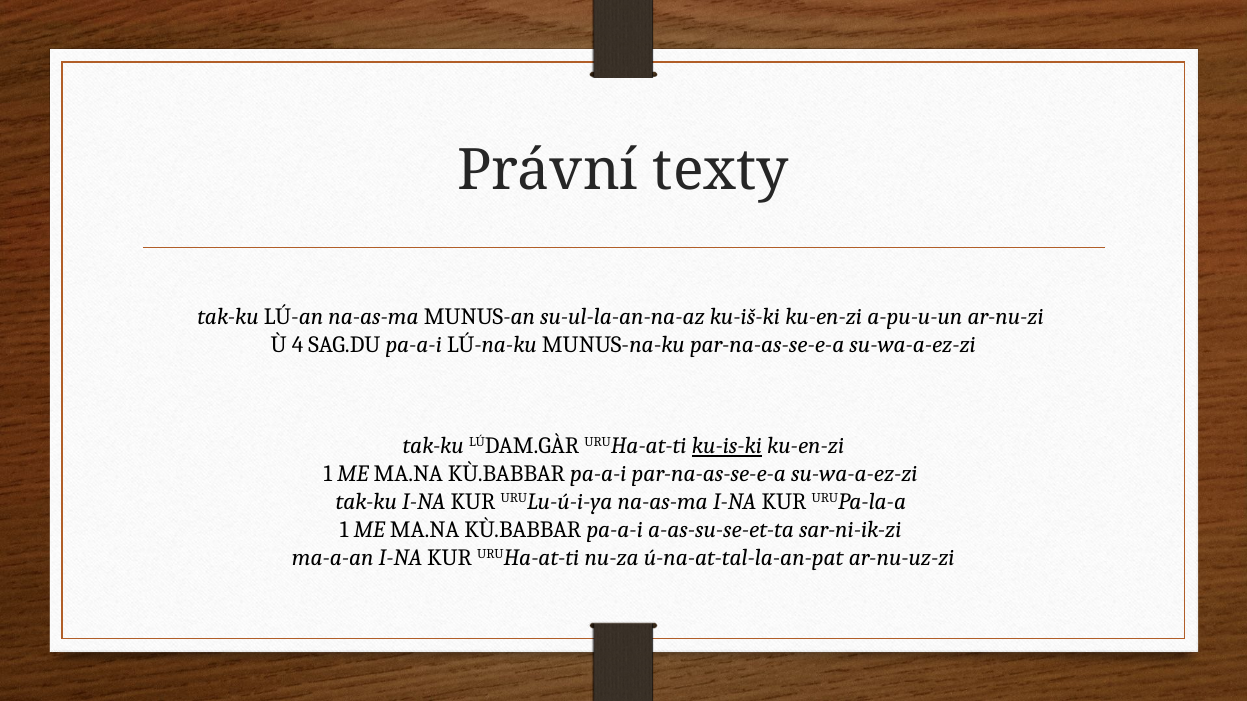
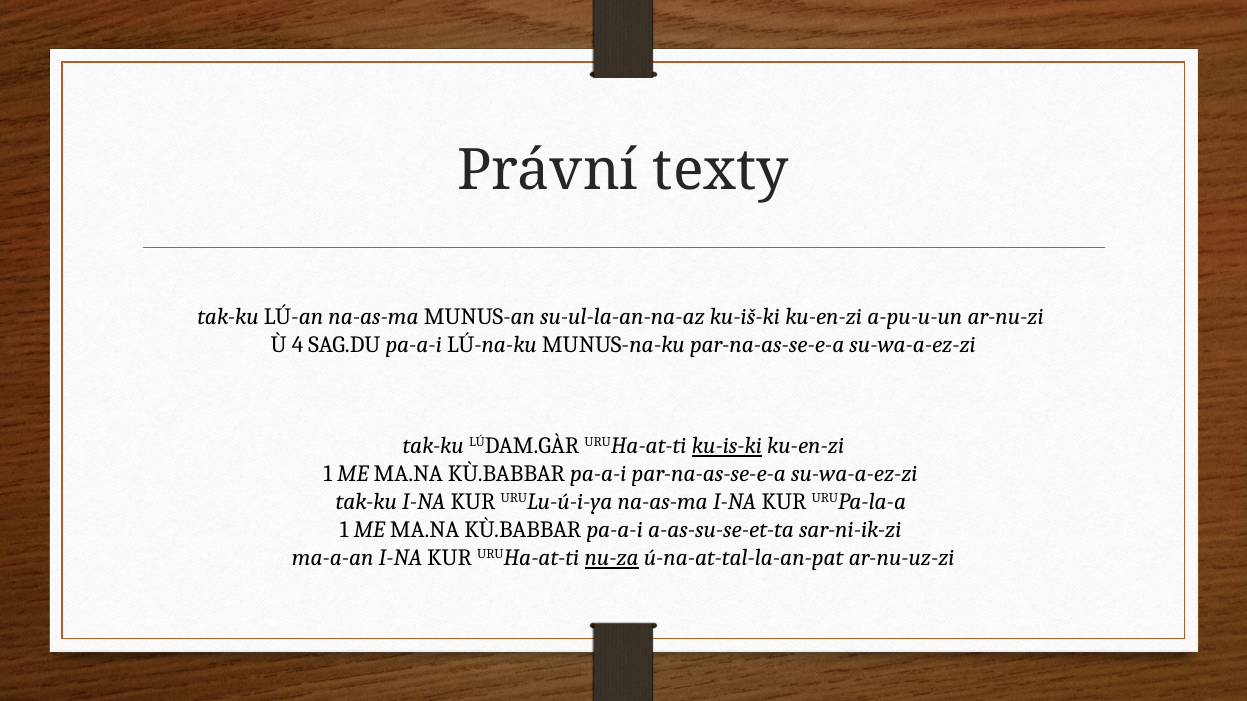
nu-za underline: none -> present (612, 558)
